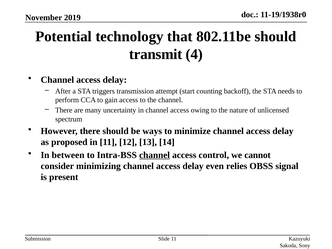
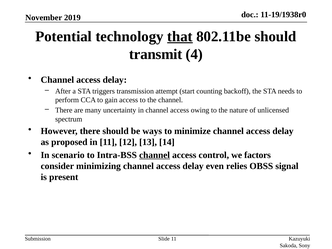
that underline: none -> present (180, 36)
between: between -> scenario (68, 155)
cannot: cannot -> factors (258, 155)
